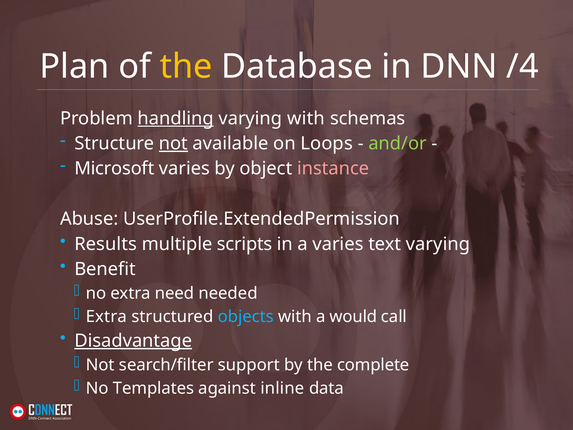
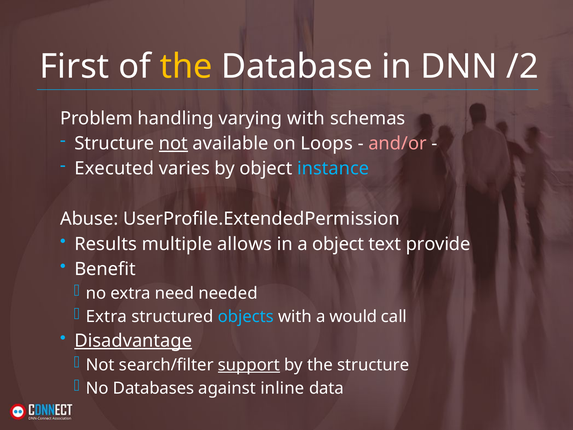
Plan: Plan -> First (74, 67)
/4: /4 -> /2 (522, 67)
handling underline: present -> none (176, 118)
and/or colour: light green -> pink (398, 143)
Microsoft: Microsoft -> Executed (114, 169)
instance colour: pink -> light blue (333, 169)
scripts: scripts -> allows (245, 244)
a varies: varies -> object (338, 244)
text varying: varying -> provide (438, 244)
support underline: none -> present (249, 365)
the complete: complete -> structure (373, 365)
Templates: Templates -> Databases (154, 388)
